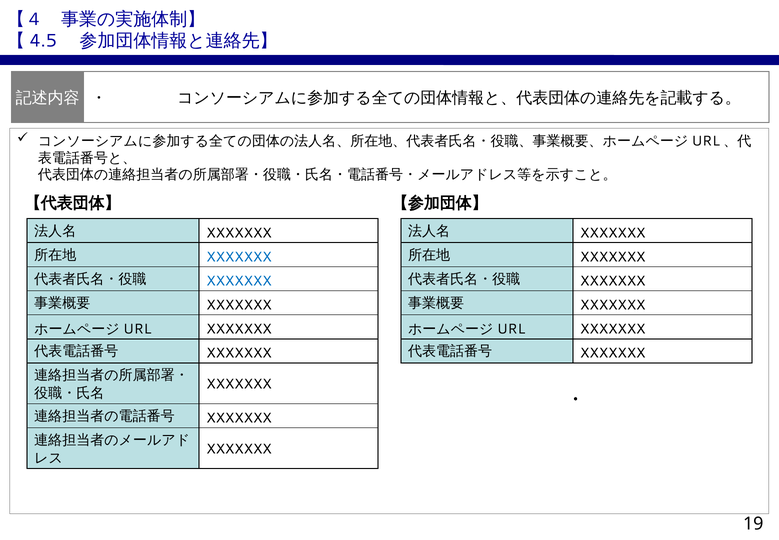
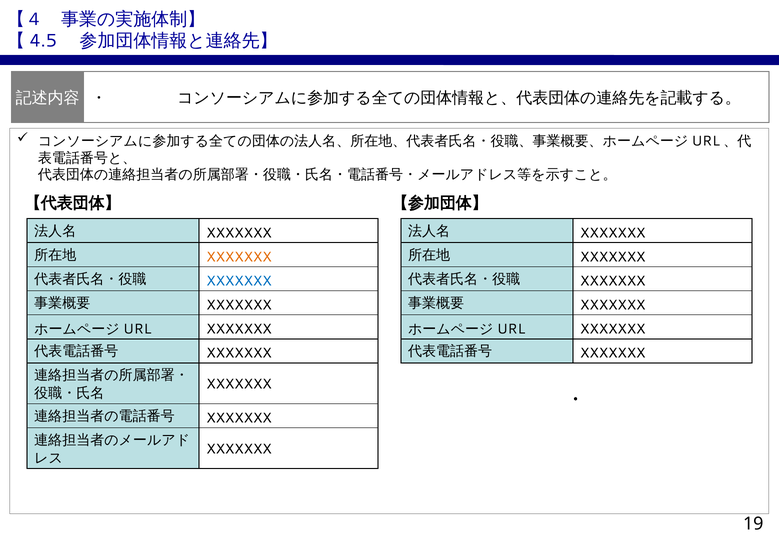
XXXXXXX colour: blue -> orange (239, 257)
